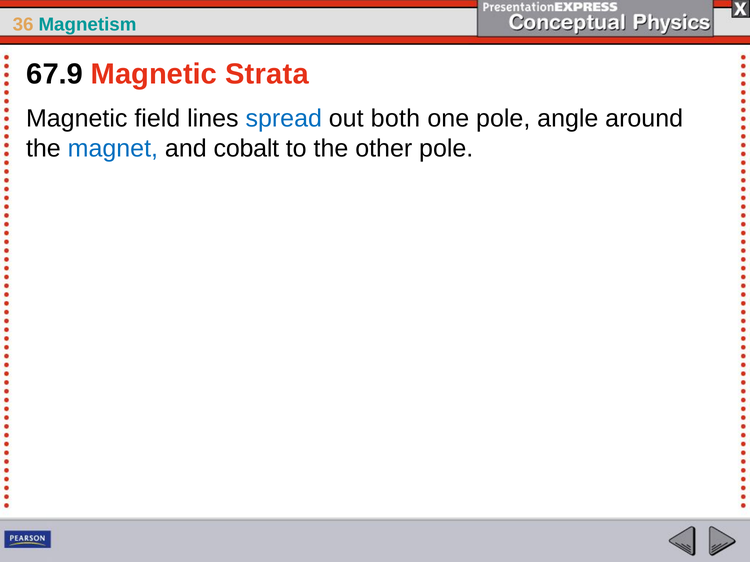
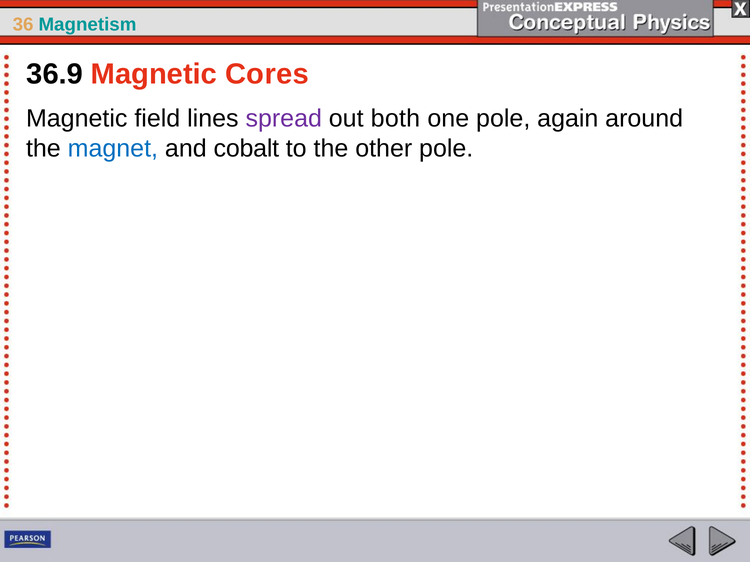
67.9: 67.9 -> 36.9 (55, 74)
Strata: Strata -> Cores (267, 74)
spread colour: blue -> purple (284, 119)
angle: angle -> again (568, 119)
